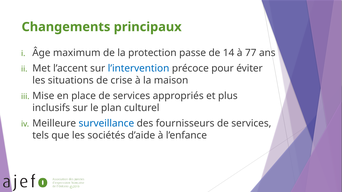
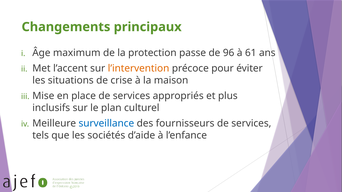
14: 14 -> 96 (229, 53)
77: 77 -> 61 (251, 53)
l’intervention colour: blue -> orange (139, 69)
